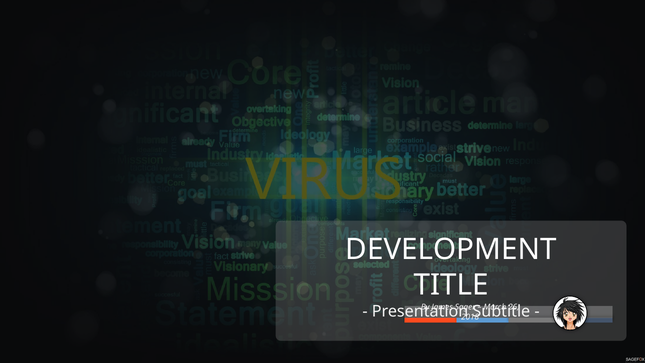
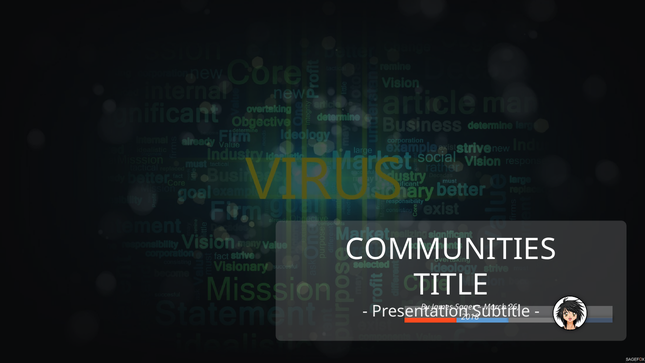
DEVELOPMENT: DEVELOPMENT -> COMMUNITIES (451, 249)
